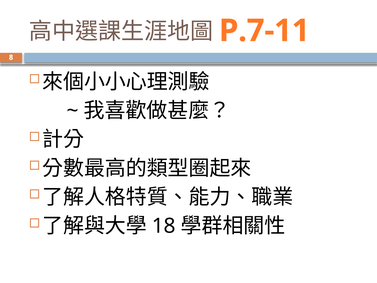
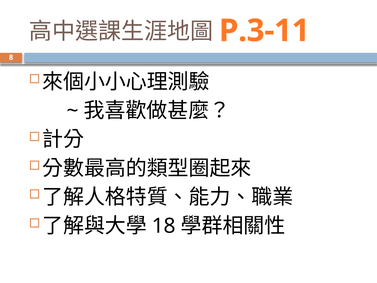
P.7-11: P.7-11 -> P.3-11 (264, 31)
